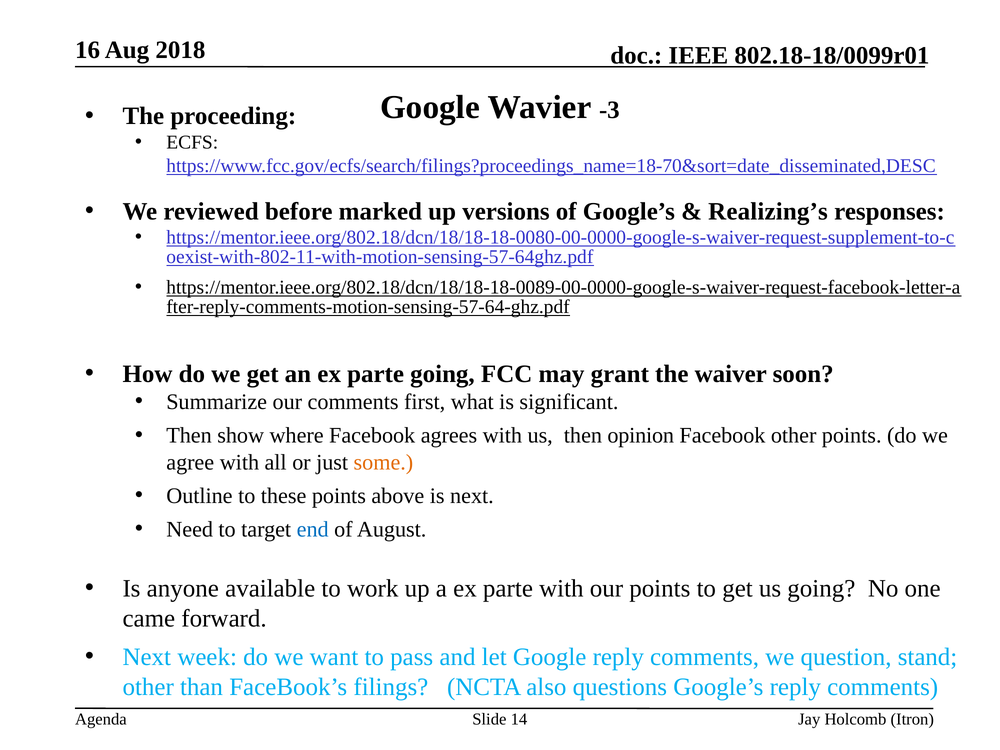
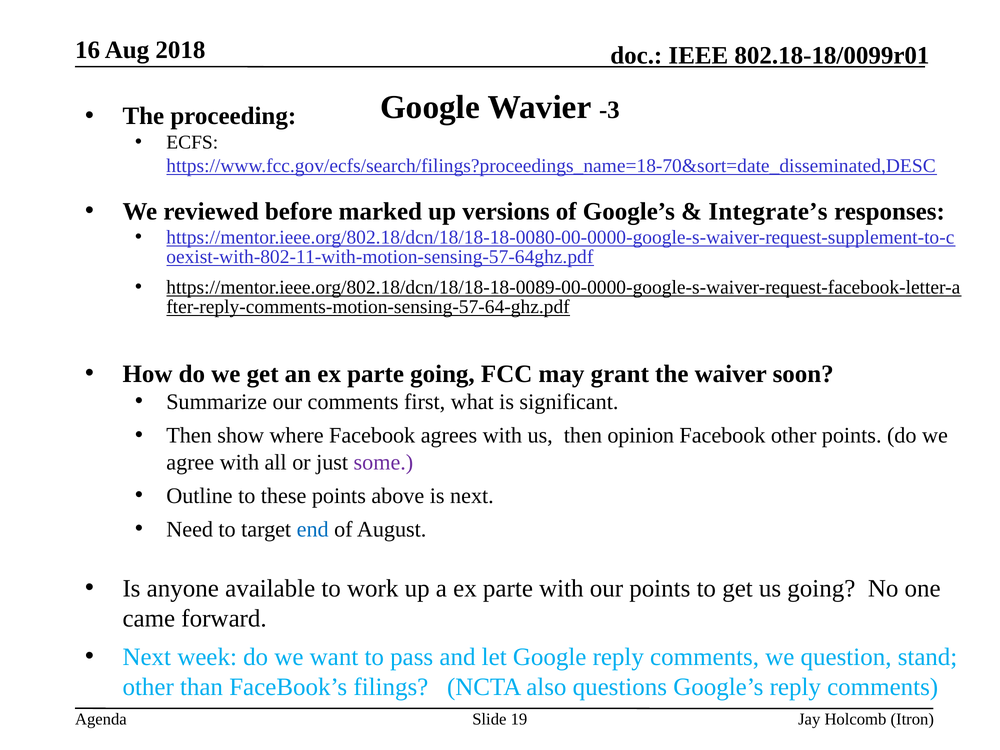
Realizing’s: Realizing’s -> Integrate’s (768, 211)
some colour: orange -> purple (383, 462)
14: 14 -> 19 (519, 719)
